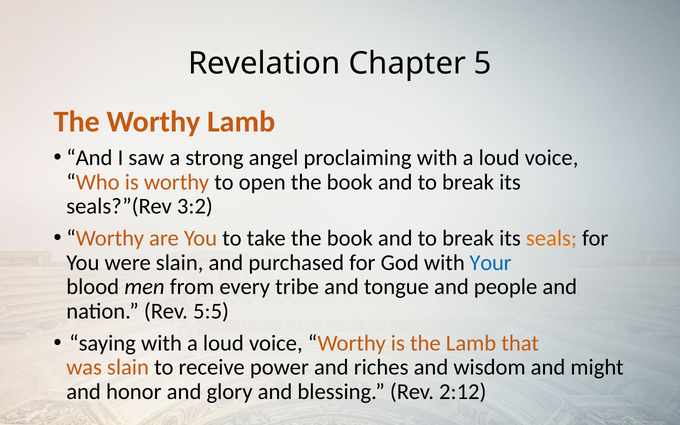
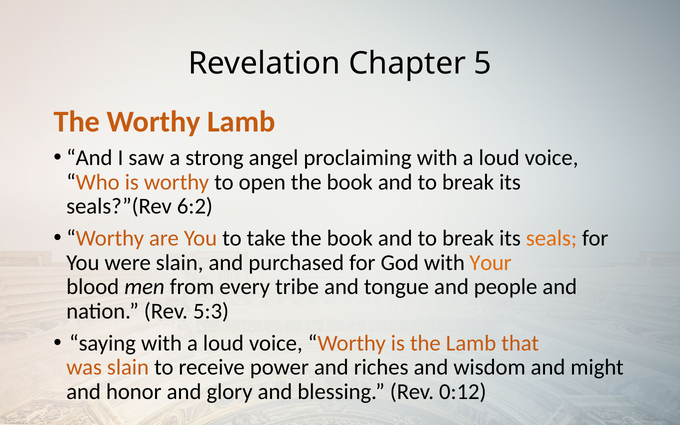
3:2: 3:2 -> 6:2 (195, 207)
Your colour: blue -> orange (491, 263)
5:5: 5:5 -> 5:3 (211, 311)
2:12: 2:12 -> 0:12 (463, 392)
